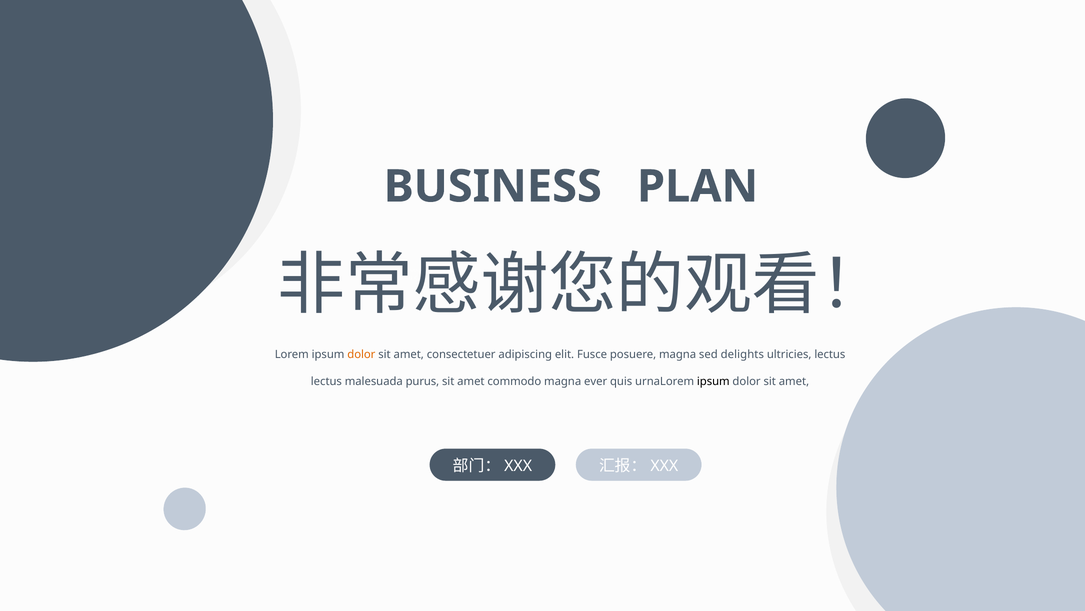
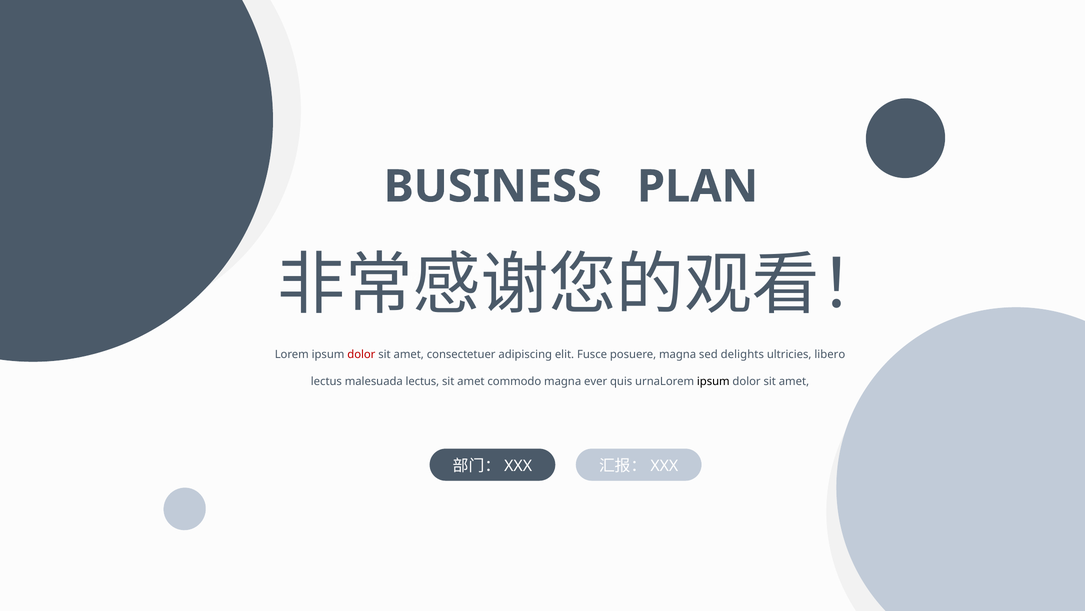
dolor colour: orange -> red (361, 354)
ultricies lectus: lectus -> libero (830, 354)
malesuada purus: purus -> lectus (422, 381)
